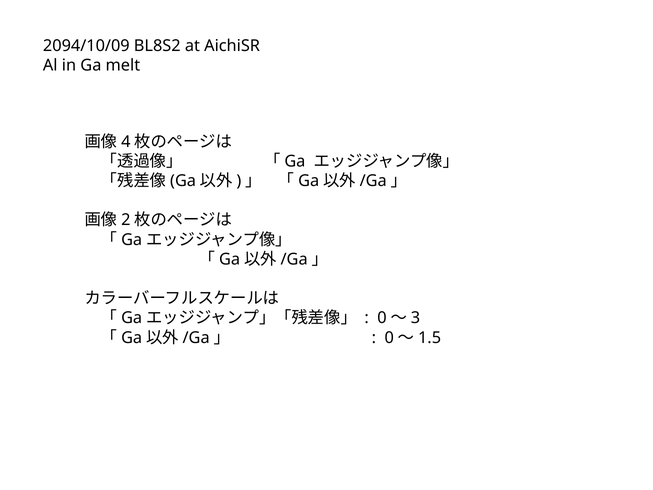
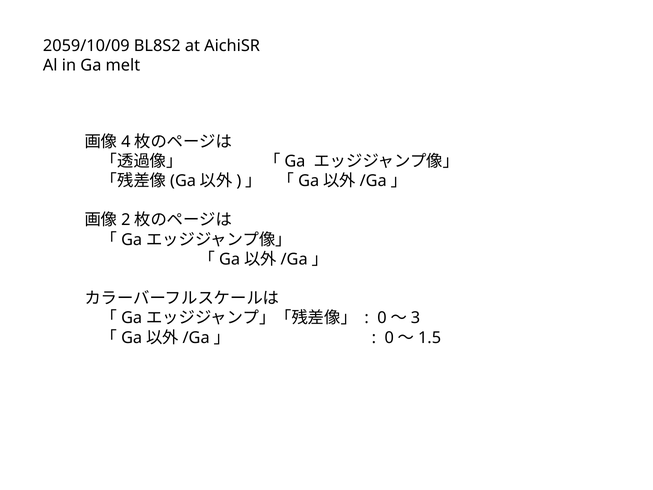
2094/10/09: 2094/10/09 -> 2059/10/09 (86, 46)
